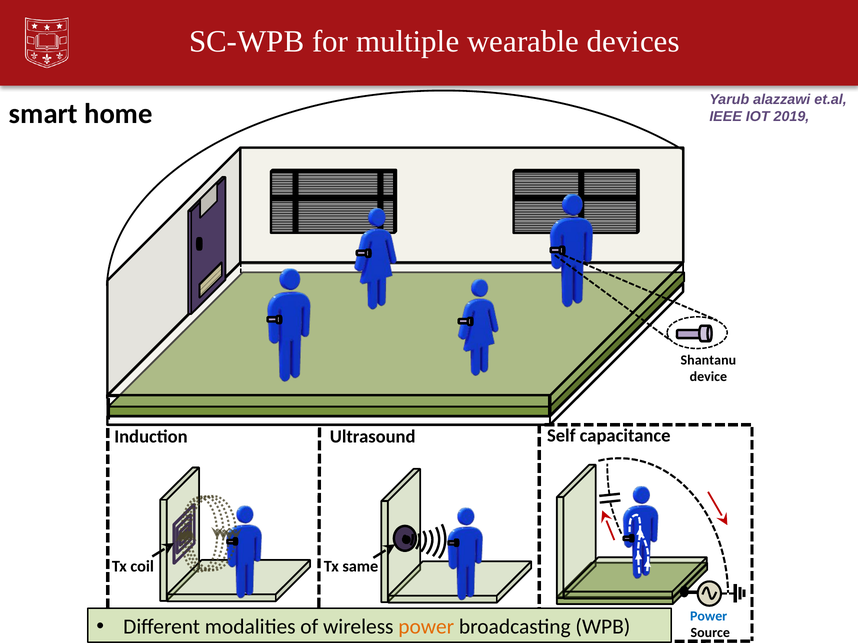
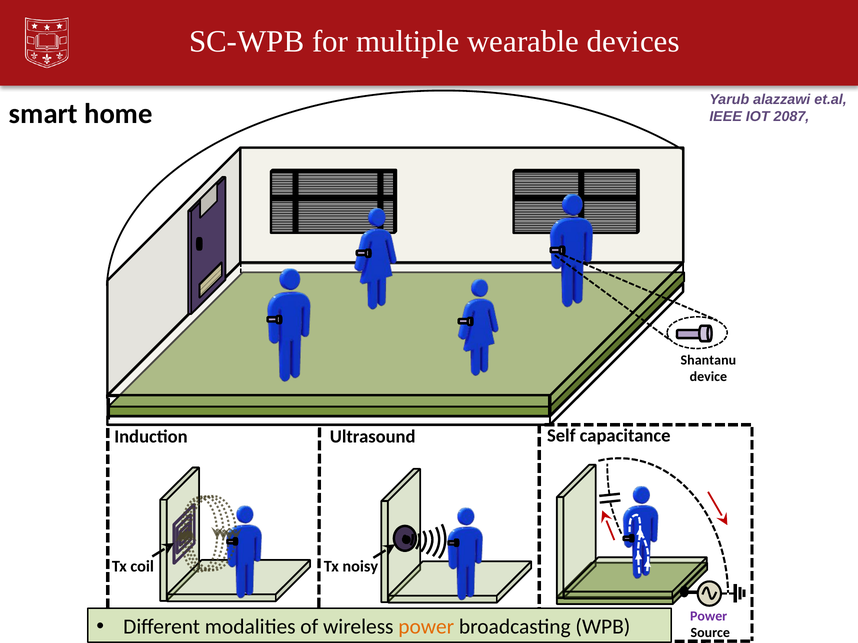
2019: 2019 -> 2087 (791, 117)
same: same -> noisy (360, 567)
Power colour: blue -> purple (709, 617)
